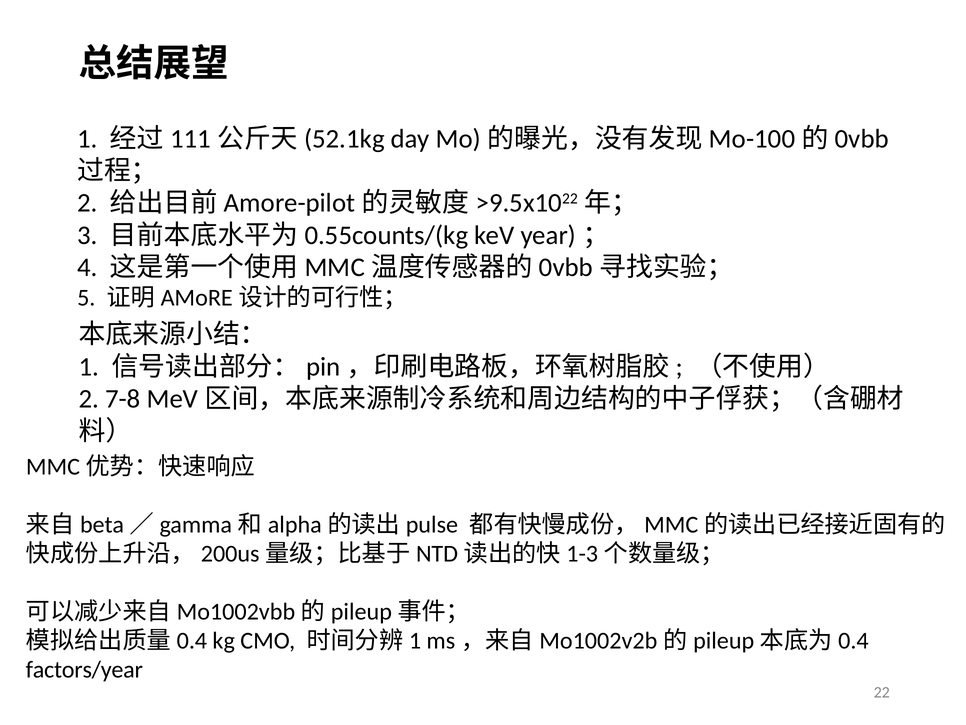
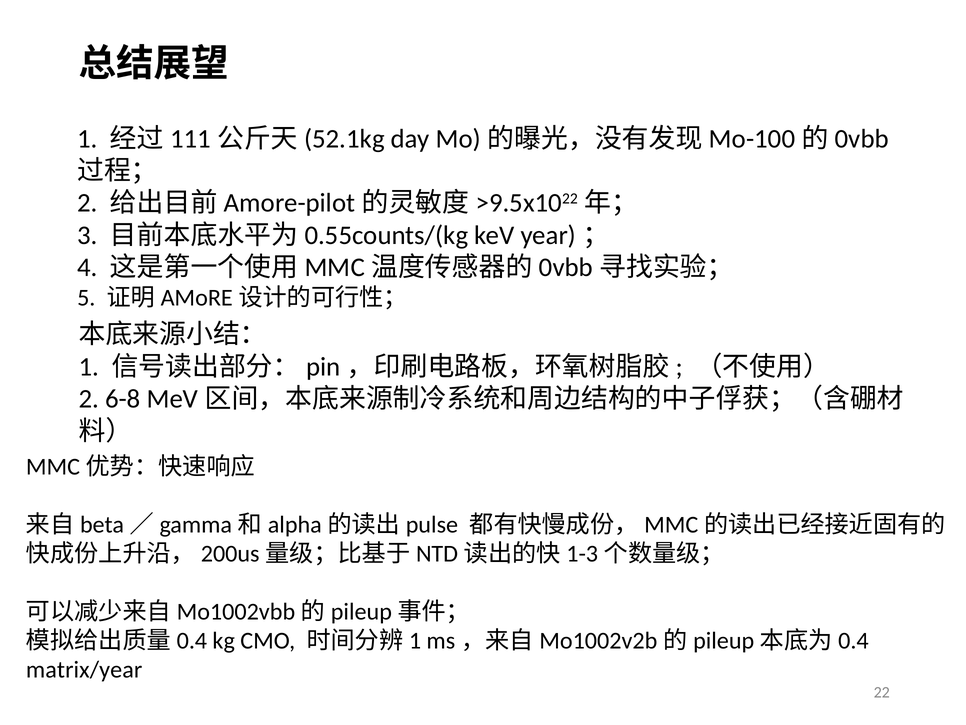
7-8: 7-8 -> 6-8 (123, 399)
factors/year: factors/year -> matrix/year (84, 669)
